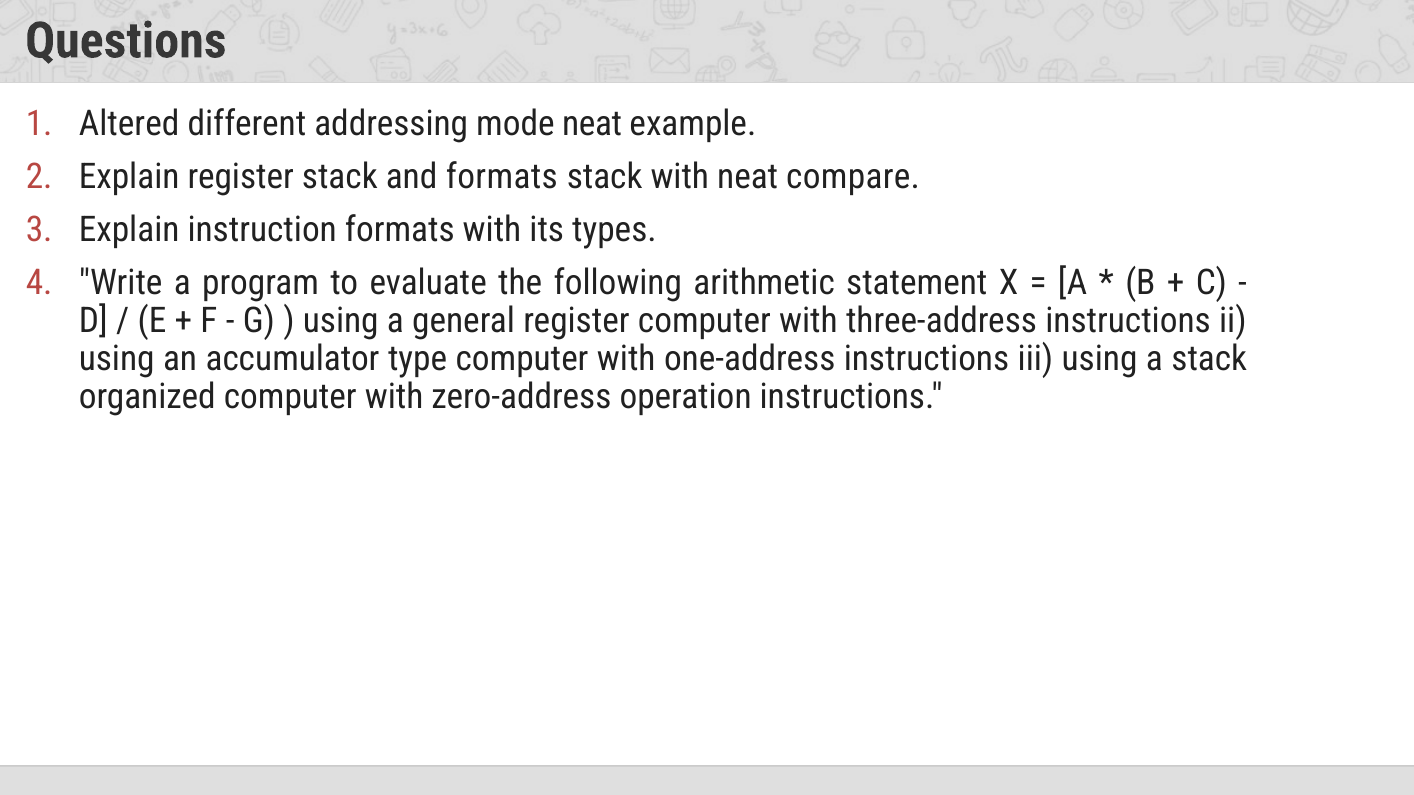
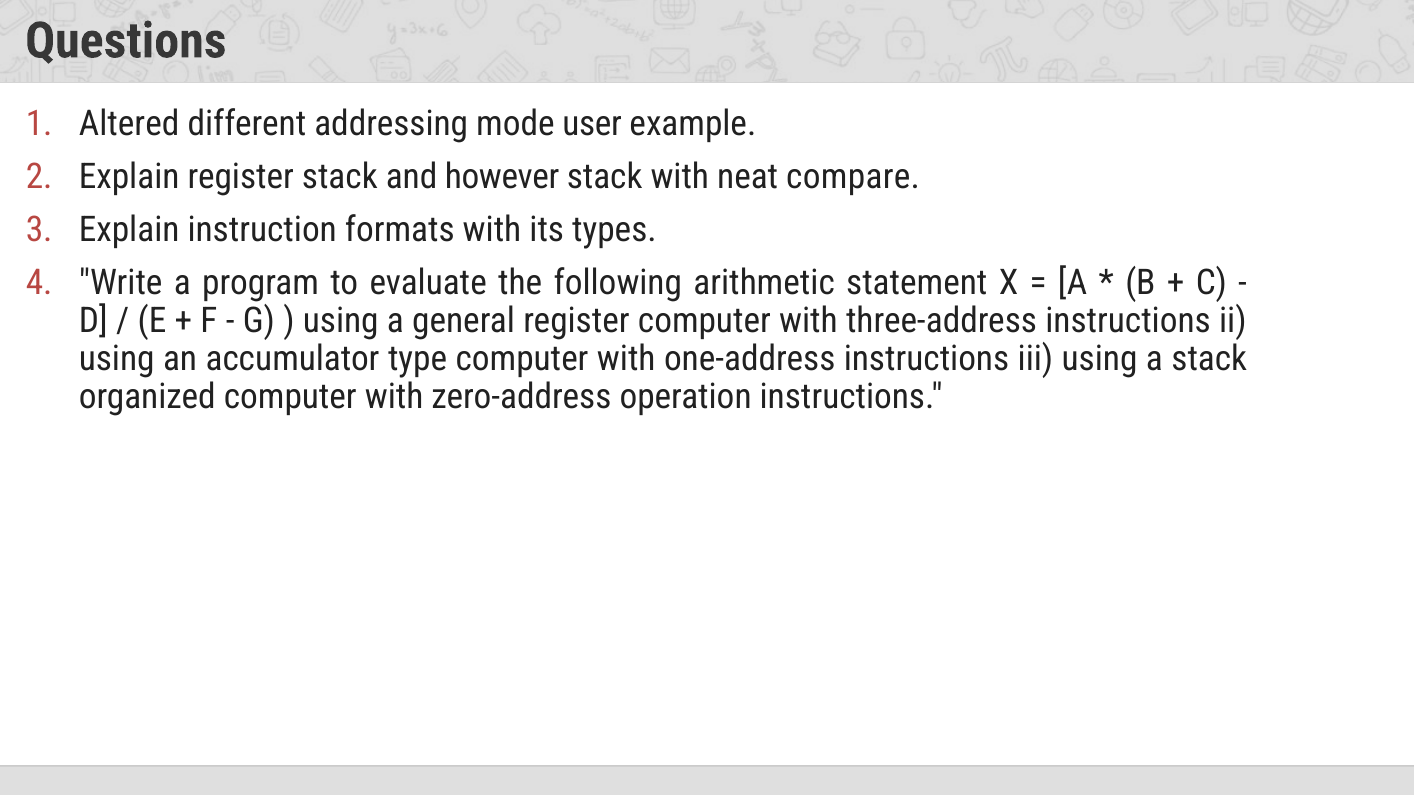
mode neat: neat -> user (592, 124)
and formats: formats -> however (502, 177)
